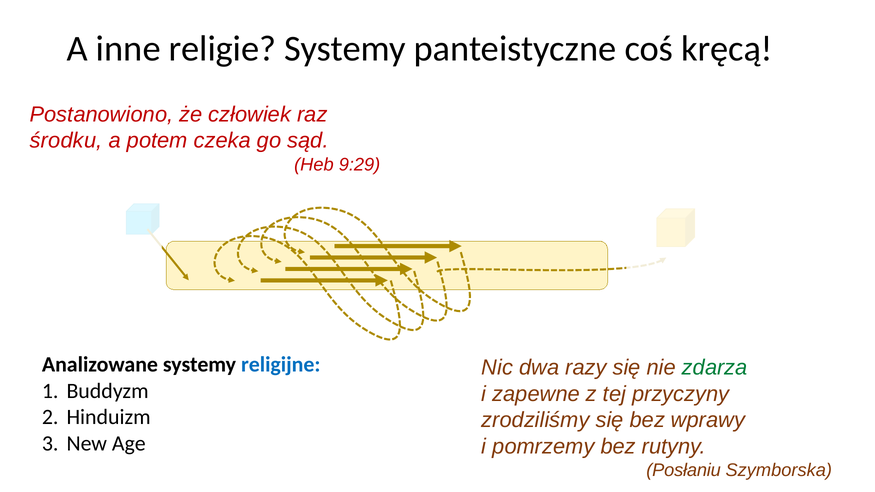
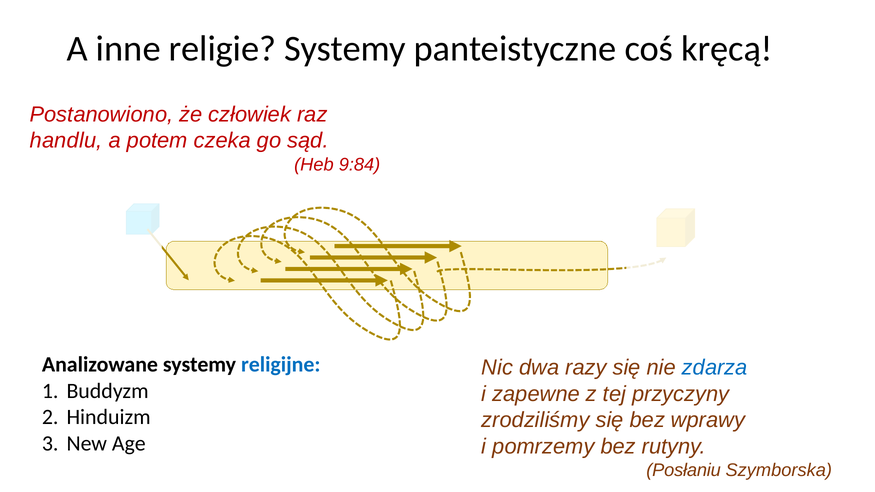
środku: środku -> handlu (66, 141)
9:29: 9:29 -> 9:84 (360, 165)
zdarza colour: green -> blue (715, 368)
